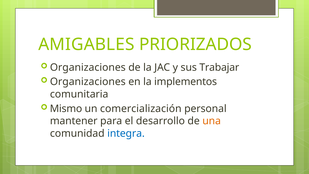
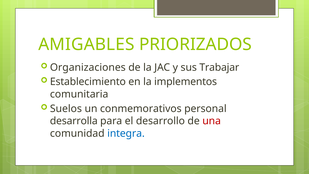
Organizaciones: Organizaciones -> Establecimiento (88, 82)
Mismo: Mismo -> Suelos (66, 109)
comercialización: comercialización -> conmemorativos (141, 109)
mantener: mantener -> desarrolla (74, 121)
una colour: orange -> red (212, 121)
